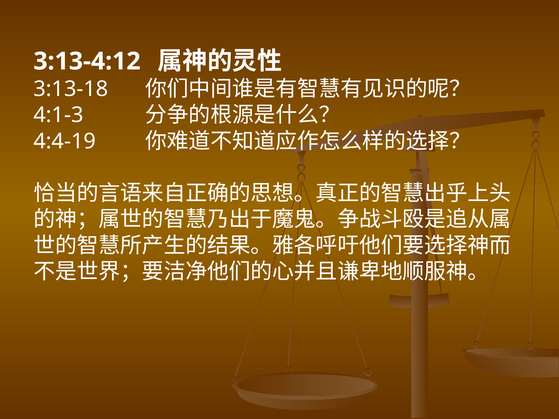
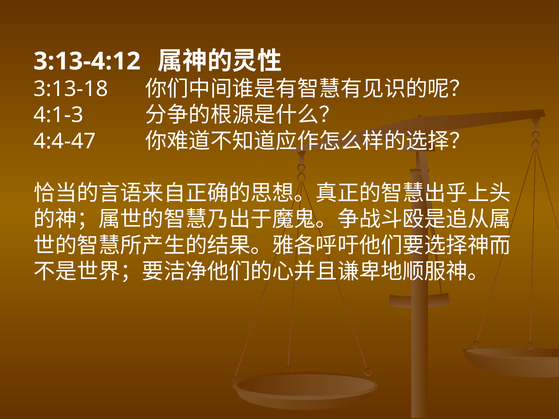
4:4-19: 4:4-19 -> 4:4-47 (65, 141)
